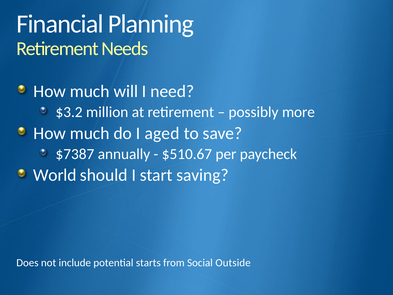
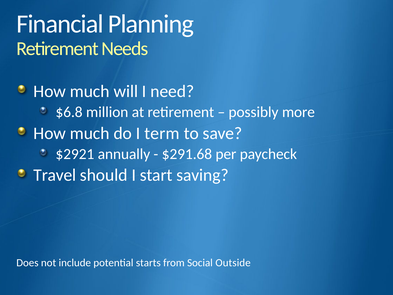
$3.2: $3.2 -> $6.8 (69, 112)
aged: aged -> term (162, 133)
$7387: $7387 -> $2921 (75, 154)
$510.67: $510.67 -> $291.68 (187, 154)
World: World -> Travel (55, 175)
